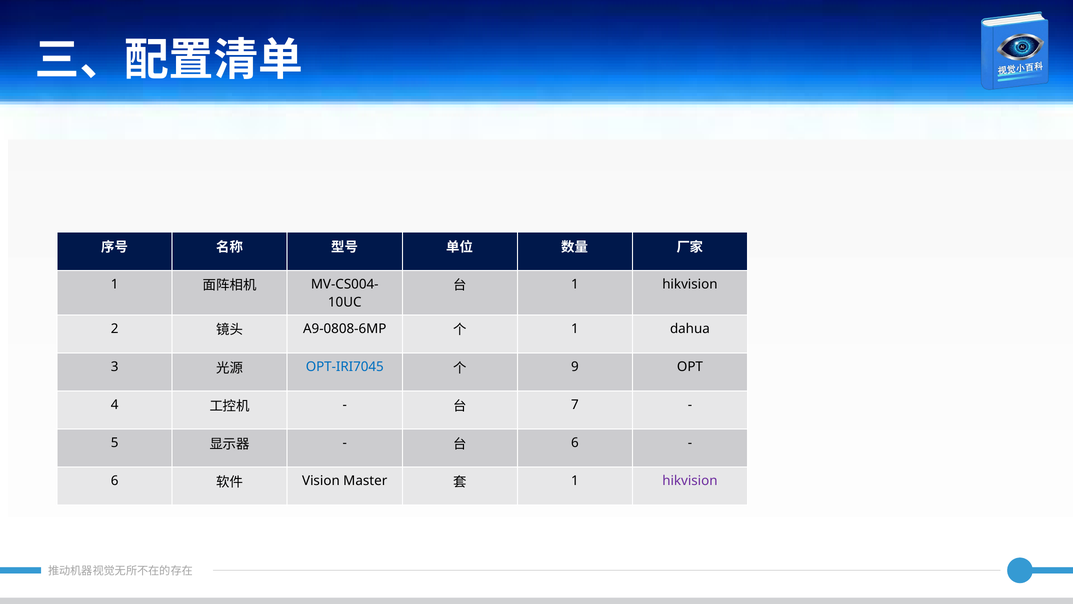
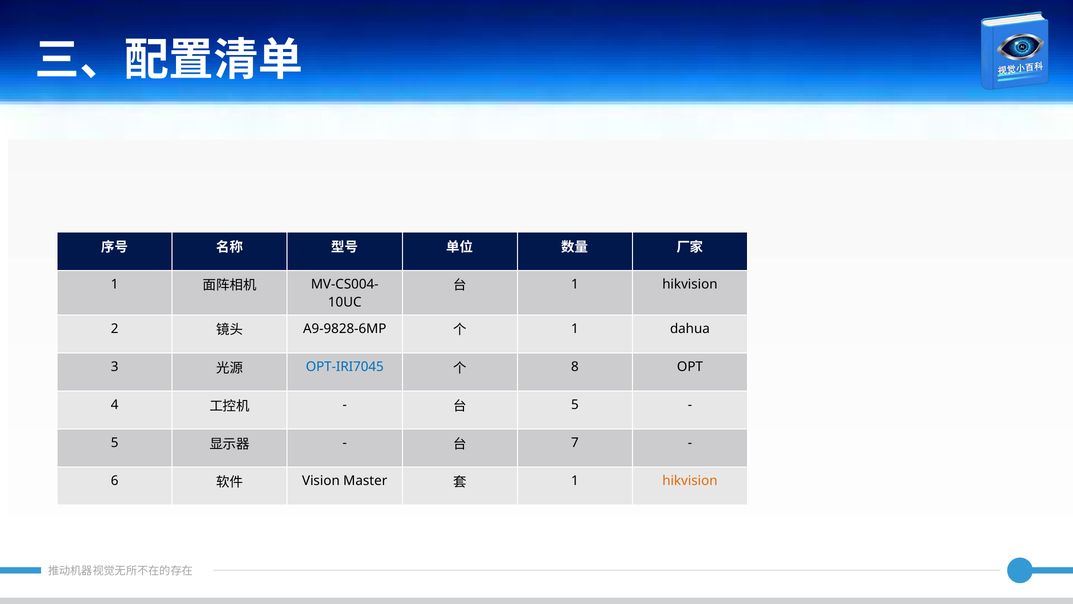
A9-0808-6MP: A9-0808-6MP -> A9-9828-6MP (345, 329)
9: 9 -> 8 (575, 367)
7: 7 -> 5 (575, 405)
6: 6 -> 7 (575, 443)
hikvision colour: purple -> orange (690, 481)
